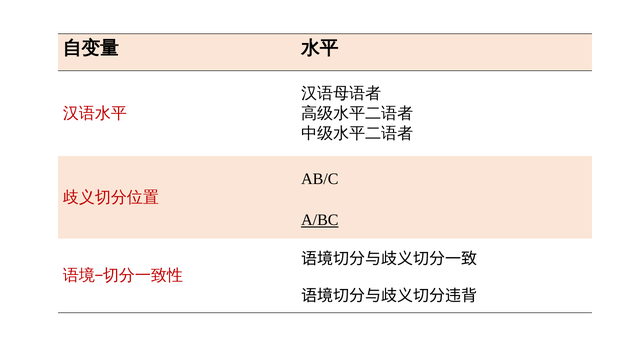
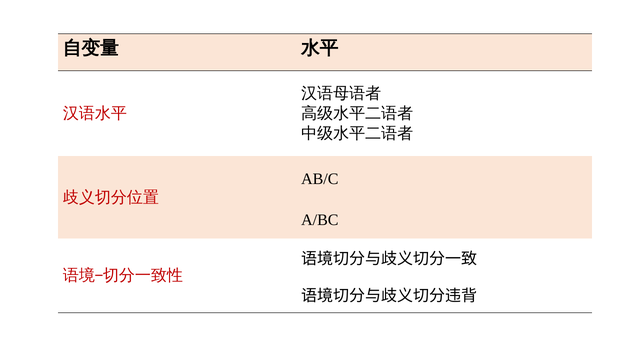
A/BC underline: present -> none (320, 220)
